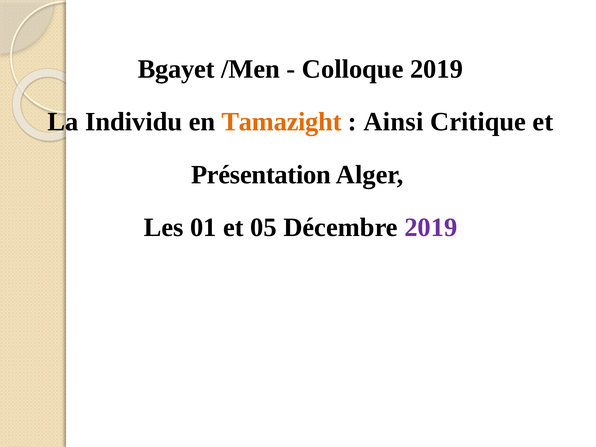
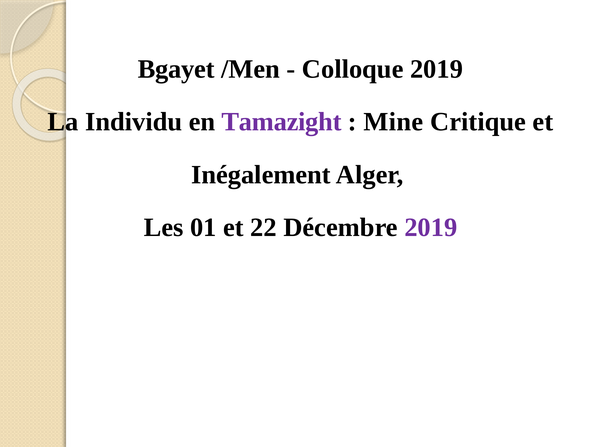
Tamazight colour: orange -> purple (282, 122)
Ainsi: Ainsi -> Mine (393, 122)
Présentation: Présentation -> Inégalement (261, 175)
05: 05 -> 22 (264, 227)
